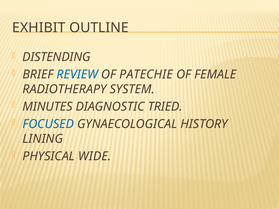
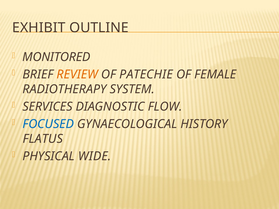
DISTENDING: DISTENDING -> MONITORED (56, 57)
REVIEW colour: blue -> orange (77, 74)
MINUTES: MINUTES -> SERVICES (48, 107)
TRIED: TRIED -> FLOW (165, 107)
LINING: LINING -> FLATUS (43, 139)
